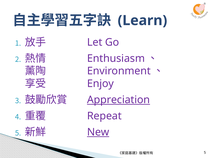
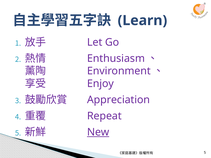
Appreciation underline: present -> none (119, 100)
